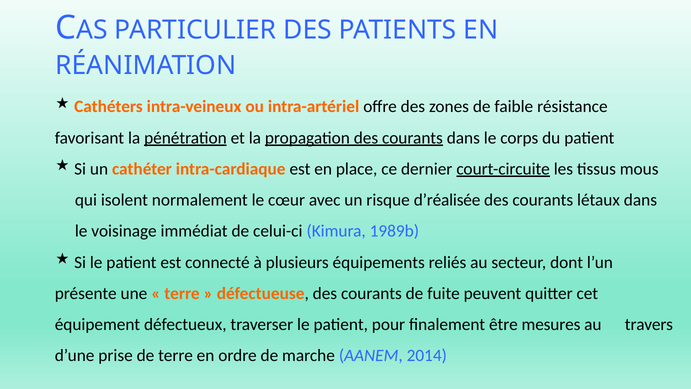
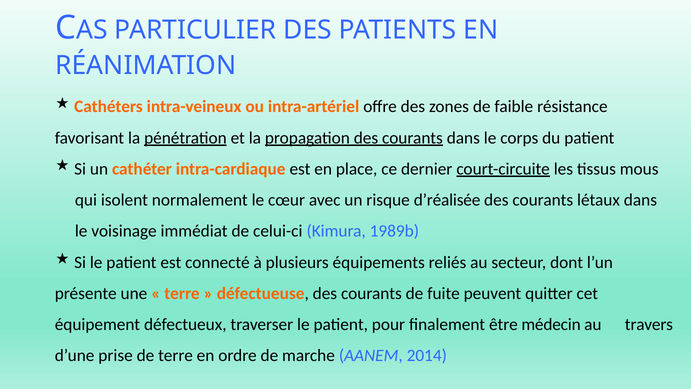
mesures: mesures -> médecin (551, 324)
